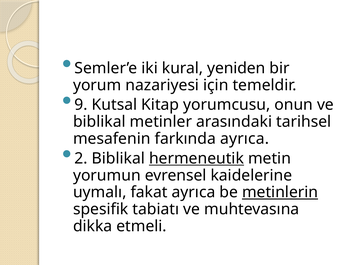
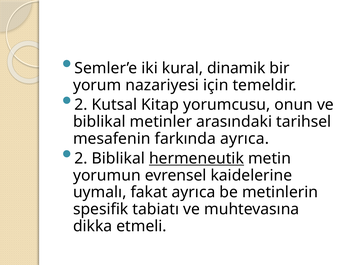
yeniden: yeniden -> dinamik (236, 68)
9: 9 -> 2 (81, 105)
metinlerin underline: present -> none (280, 192)
